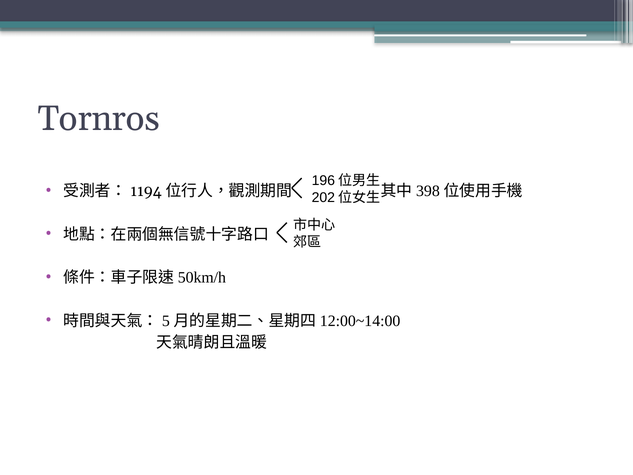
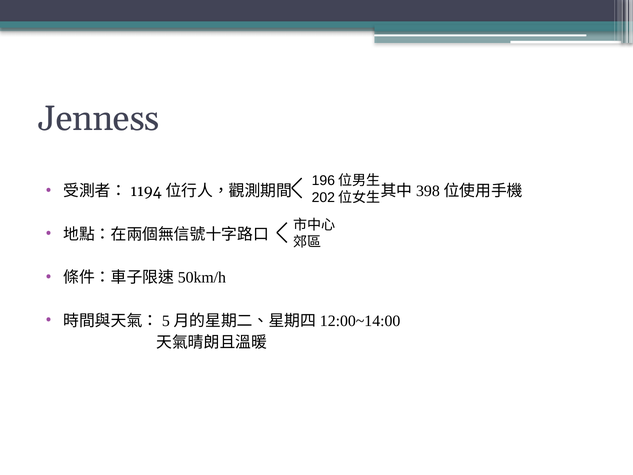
Tornros: Tornros -> Jenness (99, 118)
